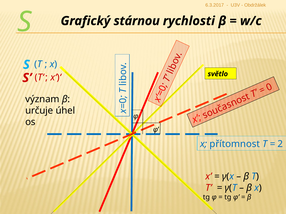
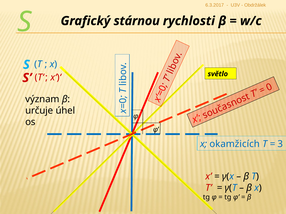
přítomnost: přítomnost -> okamžicích (235, 144)
2: 2 -> 3 (280, 144)
